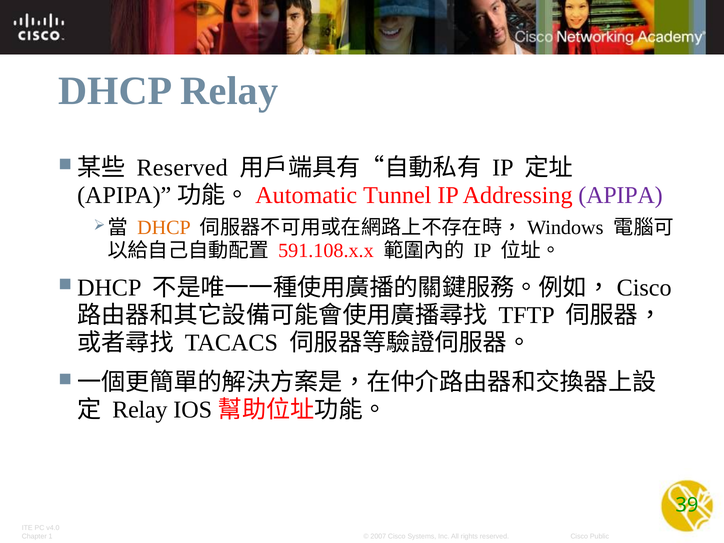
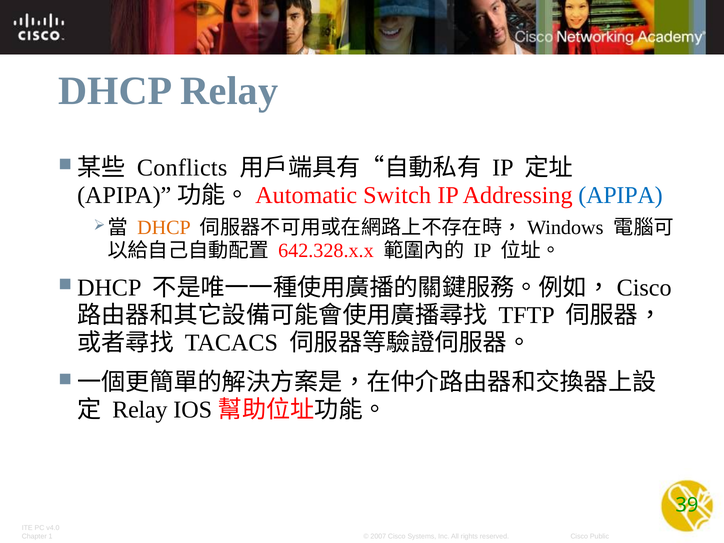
Reserved: Reserved -> Conflicts (182, 168)
Tunnel: Tunnel -> Switch (397, 195)
APIPA colour: purple -> blue (621, 195)
591.108.x.x: 591.108.x.x -> 642.328.x.x (326, 250)
